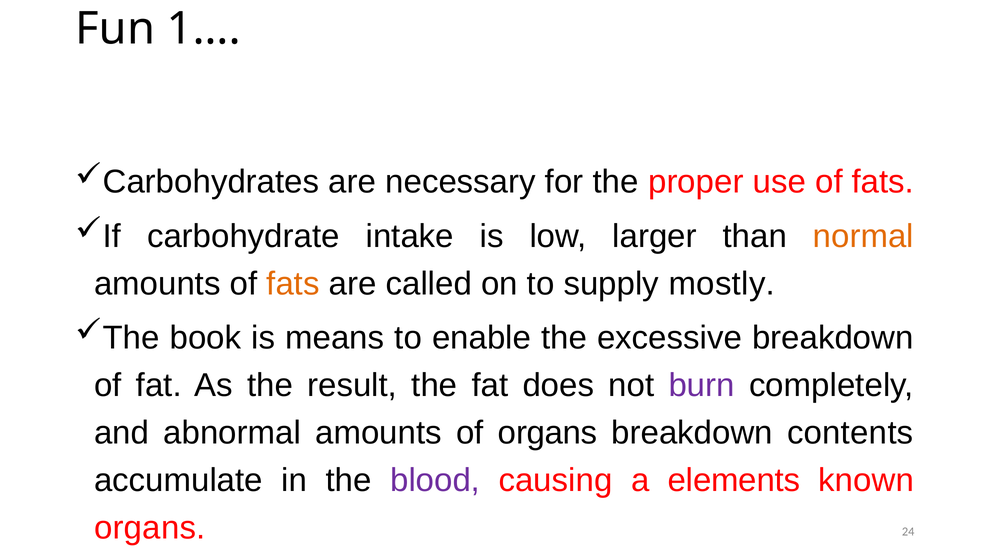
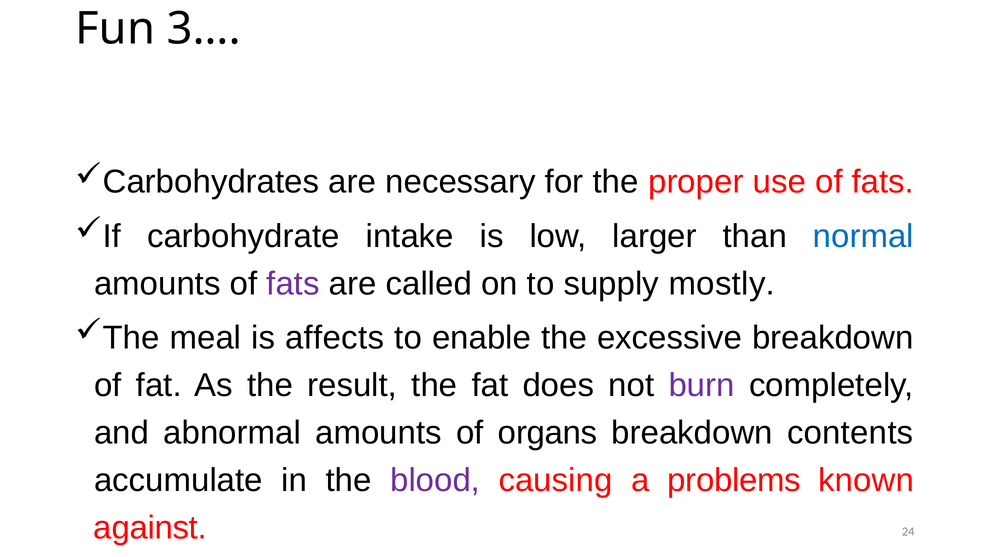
1…: 1… -> 3… (204, 29)
normal colour: orange -> blue (863, 236)
fats colour: orange -> purple (293, 284)
book: book -> meal (205, 338)
means: means -> affects (335, 338)
elements: elements -> problems (734, 480)
organs: organs -> against (150, 528)
